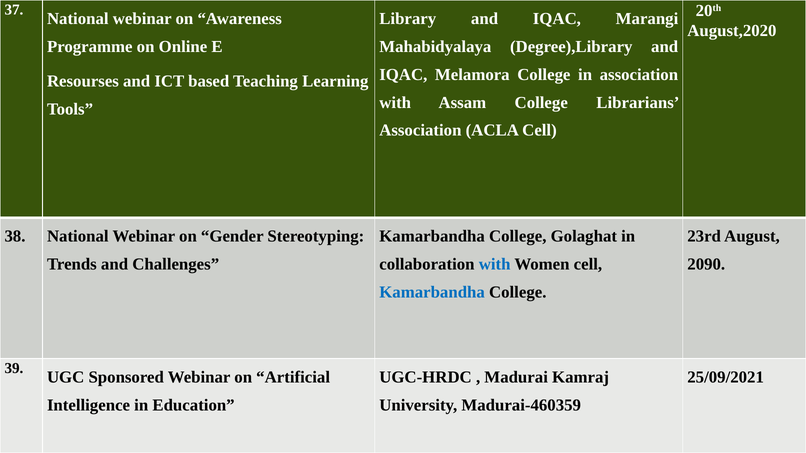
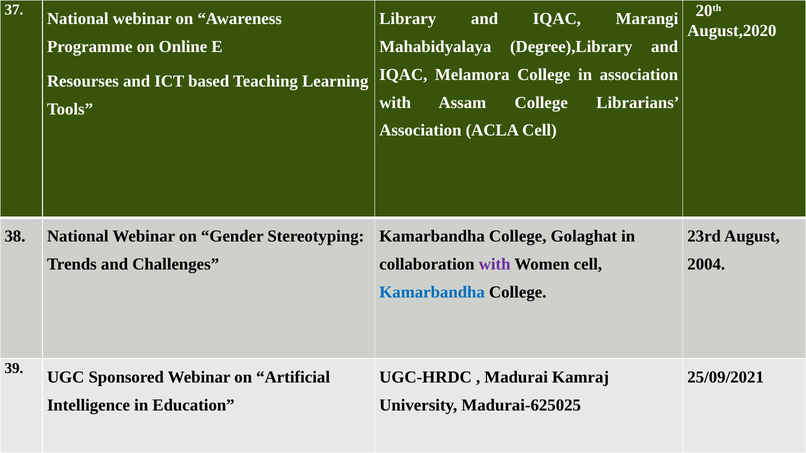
with colour: blue -> purple (495, 265)
2090: 2090 -> 2004 (706, 265)
Madurai-460359: Madurai-460359 -> Madurai-625025 (521, 406)
